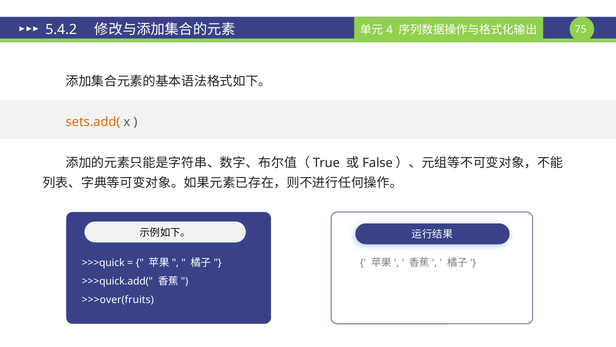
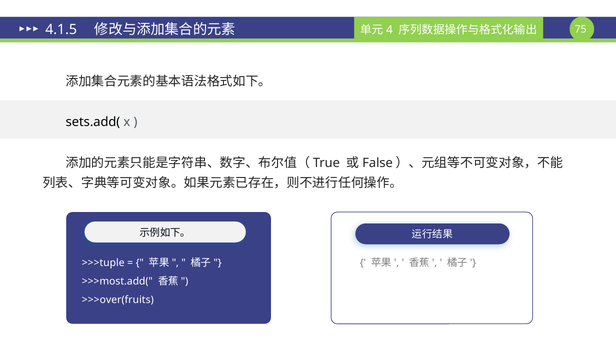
5.4.2: 5.4.2 -> 4.1.5 (61, 29)
sets.add( colour: orange -> black (93, 122)
>>>quick: >>>quick -> >>>tuple (103, 263)
>>>quick.add(: >>>quick.add( -> >>>most.add( (117, 281)
